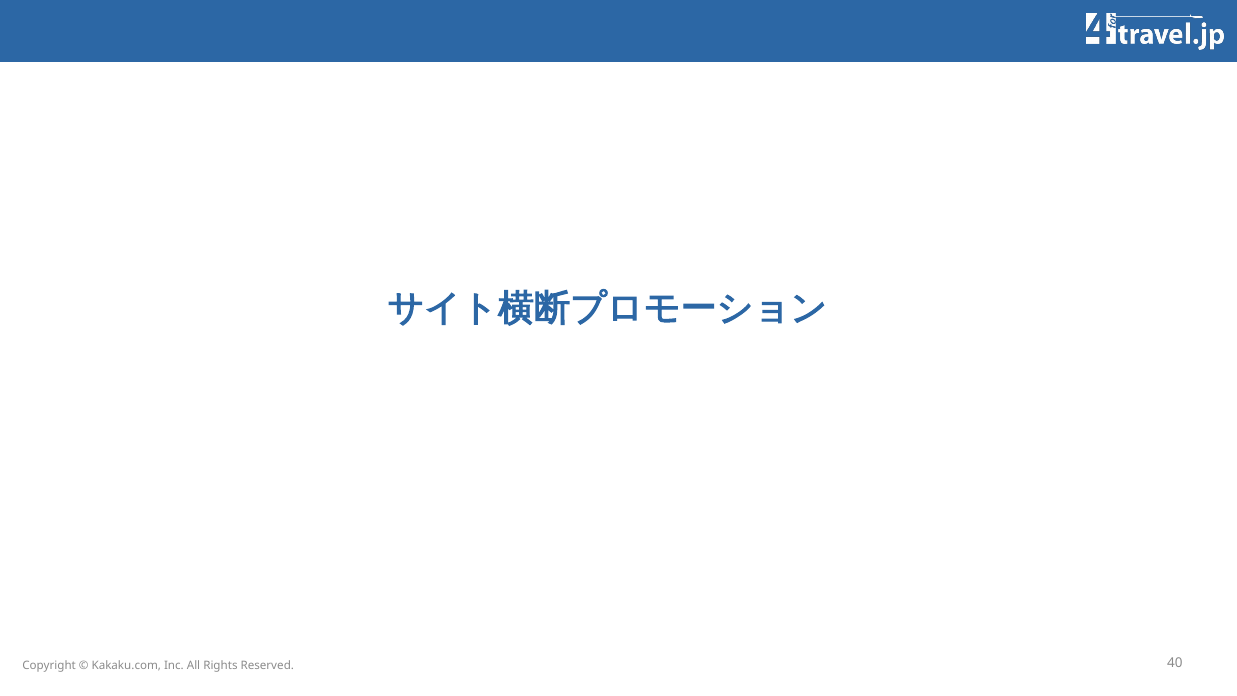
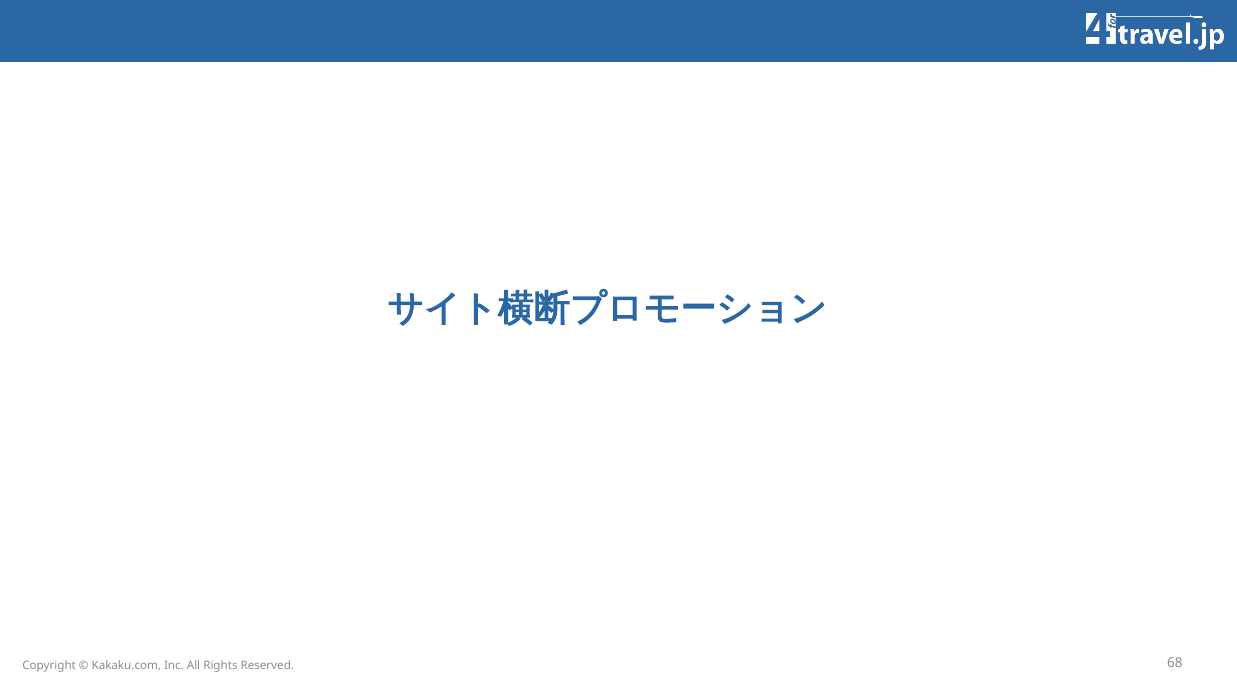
40: 40 -> 68 (1175, 663)
